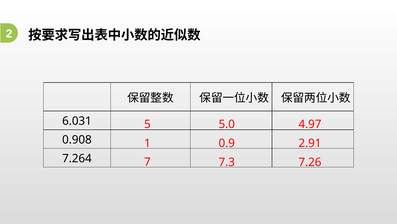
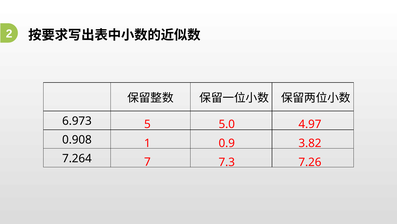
6.031: 6.031 -> 6.973 (77, 121)
2.91: 2.91 -> 3.82 (310, 143)
